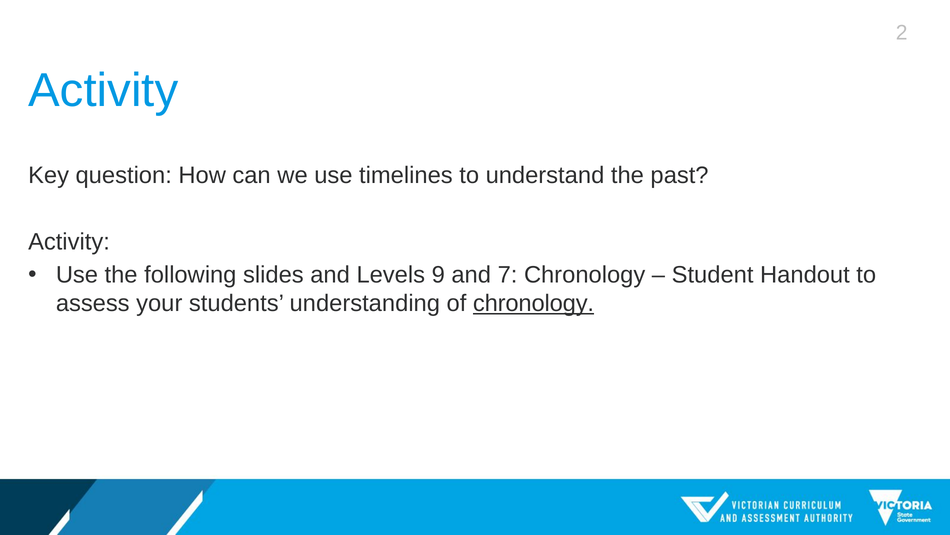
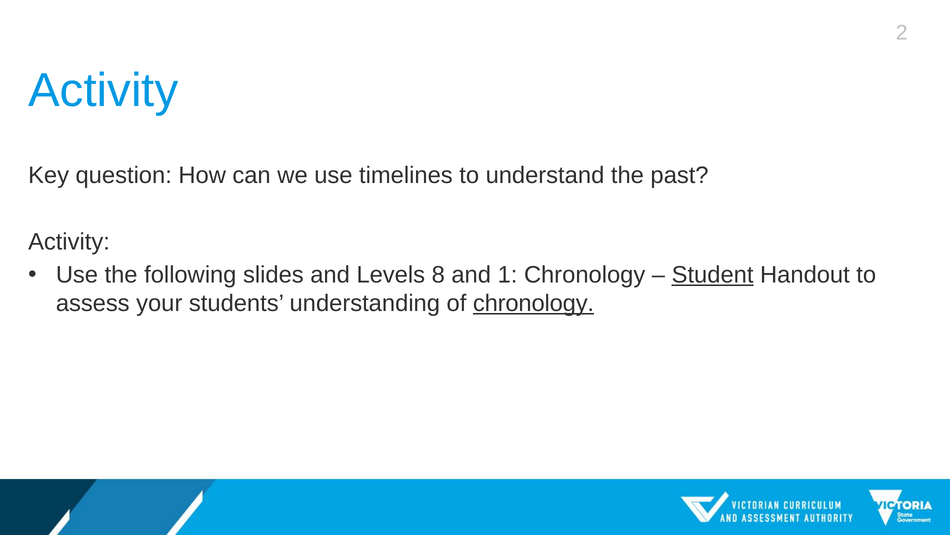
9: 9 -> 8 (438, 275)
7: 7 -> 1 (508, 275)
Student underline: none -> present (713, 275)
